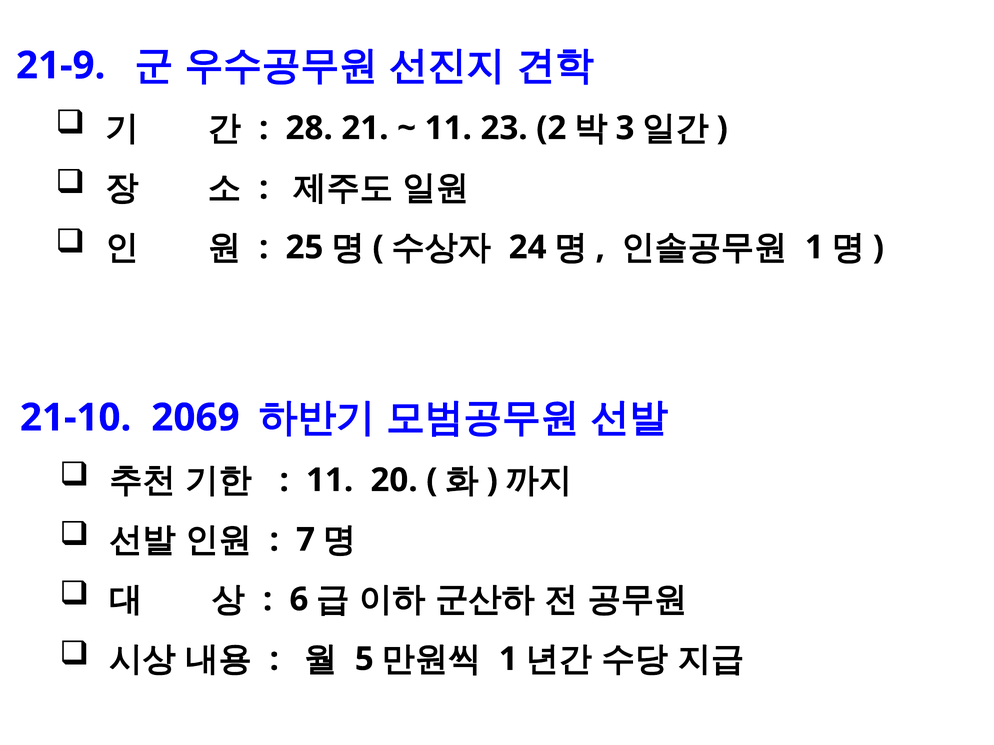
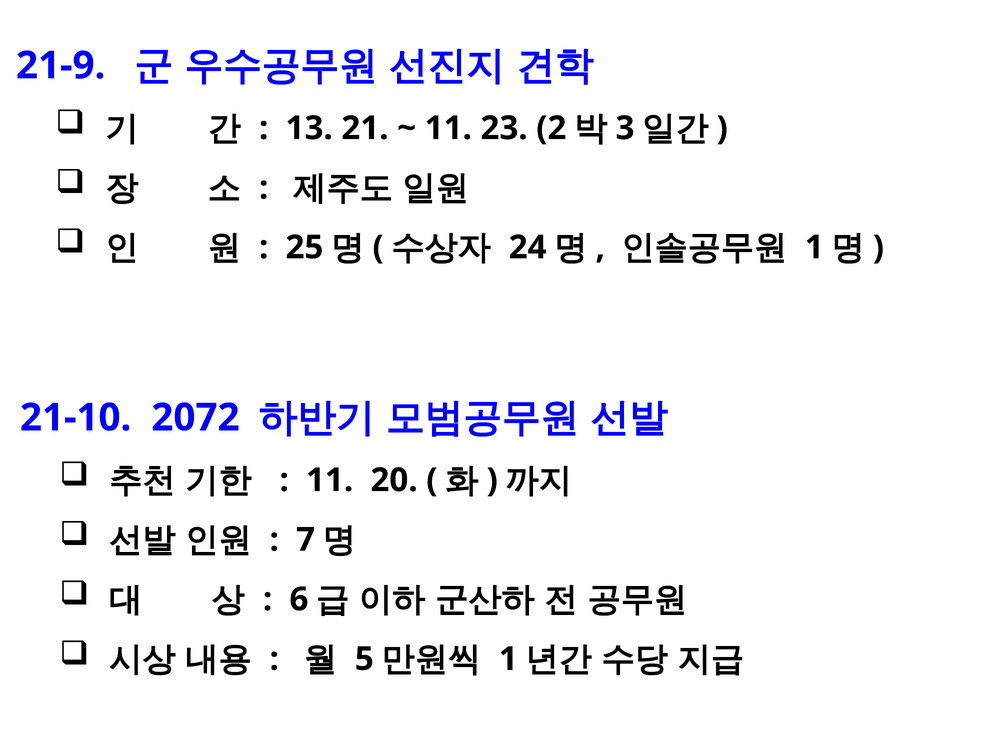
28: 28 -> 13 (309, 128)
2069: 2069 -> 2072 (195, 418)
